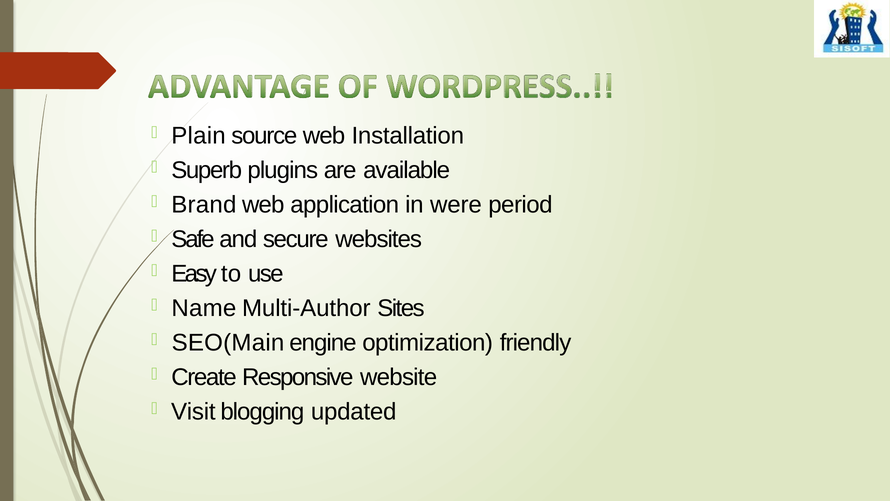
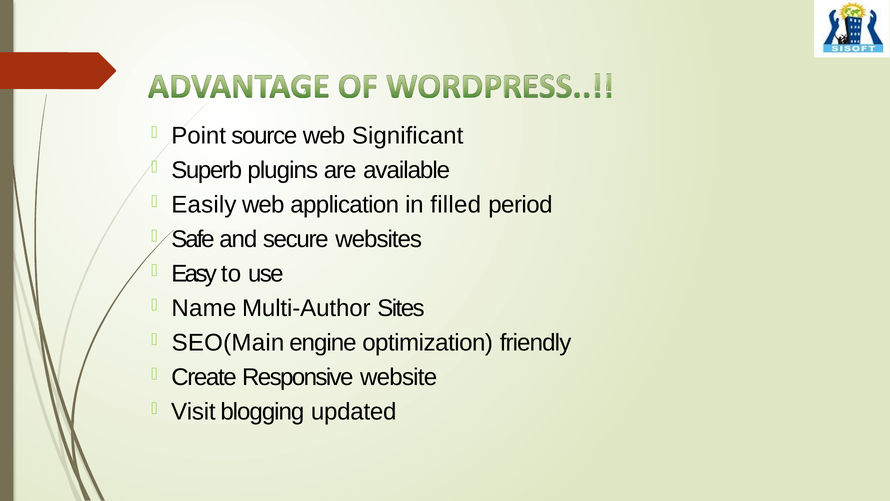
Plain: Plain -> Point (199, 135)
Installation: Installation -> Significant (408, 135)
Brand: Brand -> Easily (204, 204)
were: were -> filled (456, 204)
